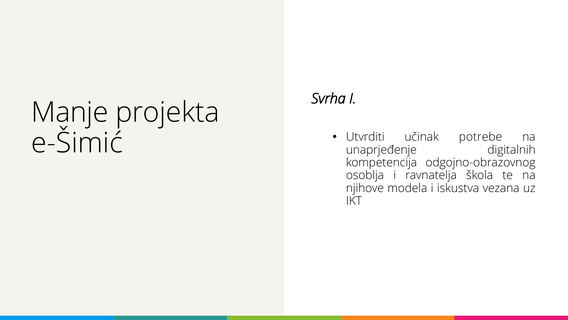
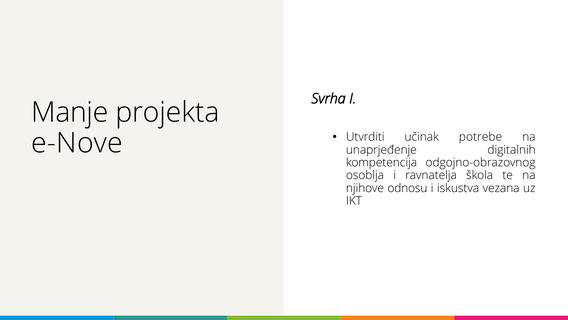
e-Šimić: e-Šimić -> e-Nove (77, 143)
modela: modela -> odnosu (407, 188)
